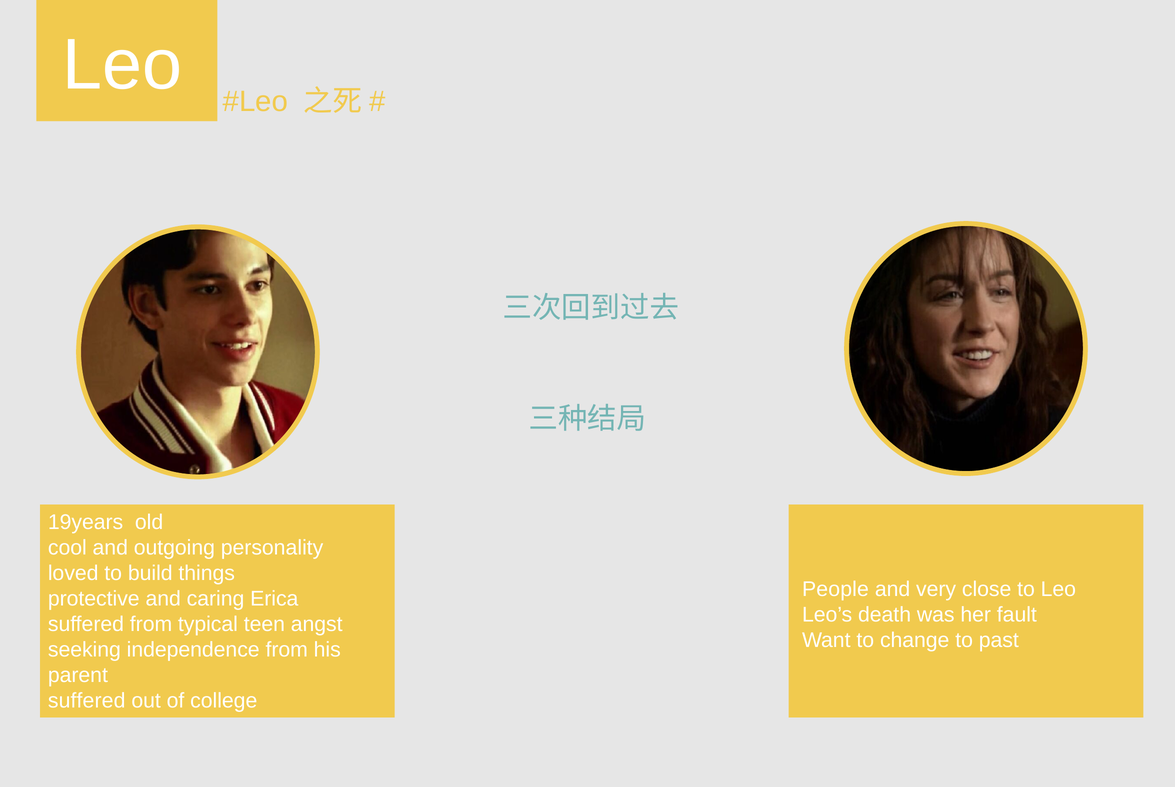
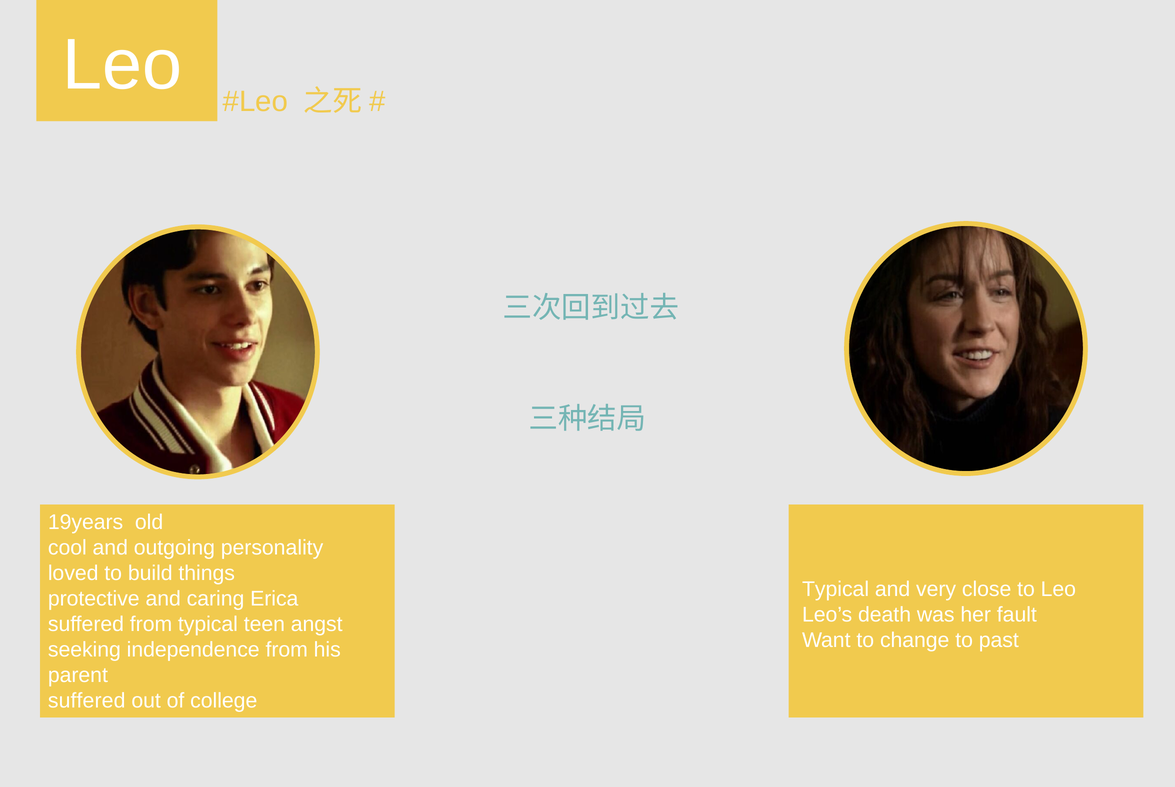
People: People -> Typical (836, 589)
